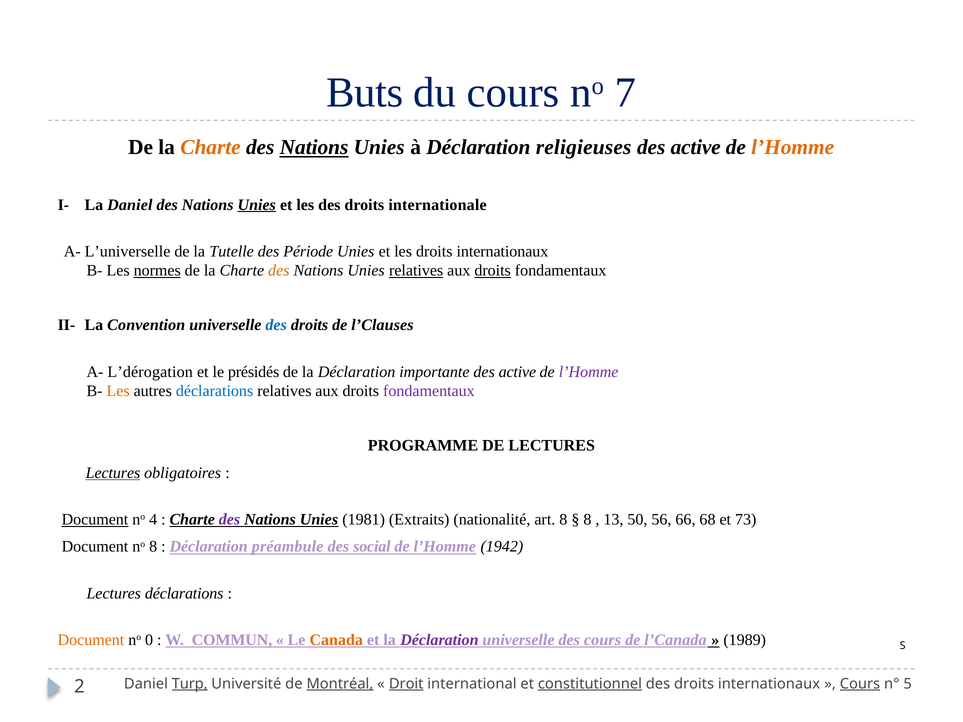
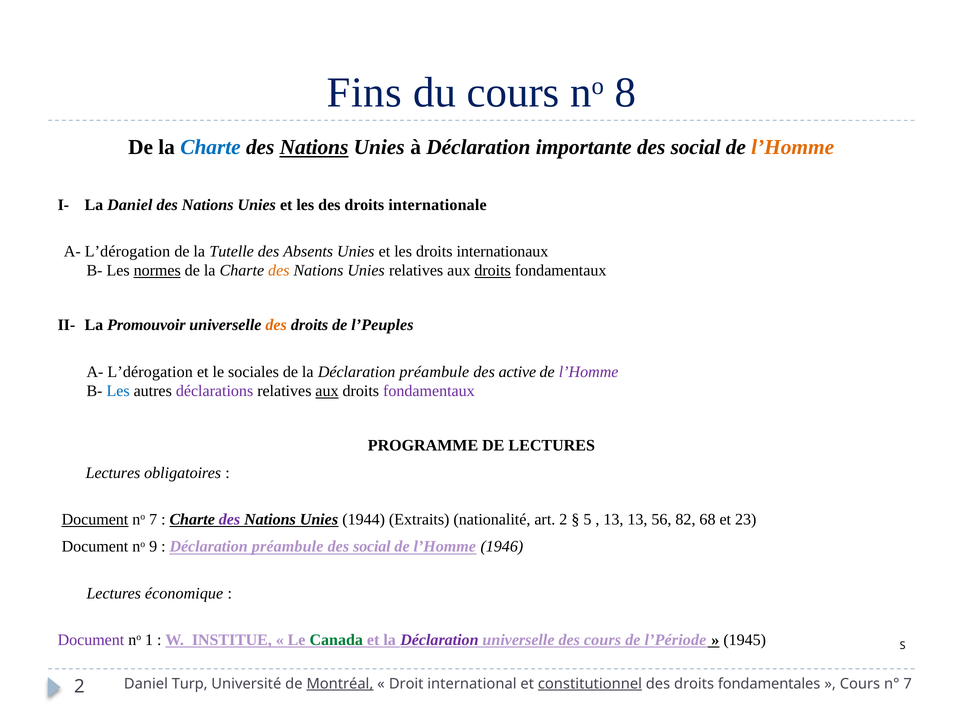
Buts: Buts -> Fins (364, 93)
7: 7 -> 8 (626, 93)
Charte colour: orange -> blue (210, 147)
religieuses: religieuses -> importante (584, 147)
active: active -> social (696, 147)
Unies underline: present -> none (257, 205)
L’universelle: L’universelle -> L’dérogation (127, 251)
Période: Période -> Absents (308, 251)
relatives underline: present -> none (416, 271)
Convention: Convention -> Promouvoir (146, 325)
des colour: blue -> orange (276, 325)
l’Clauses: l’Clauses -> l’Peuples (382, 325)
présidés: présidés -> sociales (254, 372)
la Déclaration importante: importante -> préambule (434, 372)
Les colour: orange -> blue (118, 391)
déclarations colour: blue -> purple (215, 391)
aux underline: none -> present (327, 391)
Lectures underline: present -> none (113, 473)
no 4: 4 -> 7 (153, 520)
1981: 1981 -> 1944 (364, 520)
art 8: 8 -> 2 (563, 520)
8: 8 -> 5 (587, 520)
13 50: 50 -> 13 (637, 520)
66: 66 -> 82 (685, 520)
73: 73 -> 23 (746, 520)
no 8: 8 -> 9 (153, 547)
1942: 1942 -> 1946 (502, 547)
Lectures déclarations: déclarations -> économique (184, 593)
Document colour: orange -> purple (91, 640)
0: 0 -> 1 (149, 640)
COMMUN: COMMUN -> INSTITUE (232, 640)
Canada colour: orange -> green (336, 640)
l’Canada: l’Canada -> l’Période (675, 640)
1989: 1989 -> 1945 (745, 640)
Turp underline: present -> none (190, 684)
Droit underline: present -> none (406, 684)
des droits internationaux: internationaux -> fondamentales (769, 684)
Cours underline: present -> none (860, 684)
n° 5: 5 -> 7 (908, 684)
